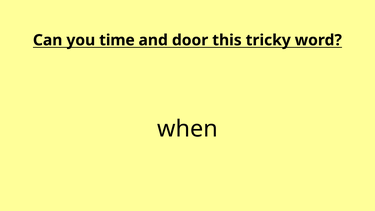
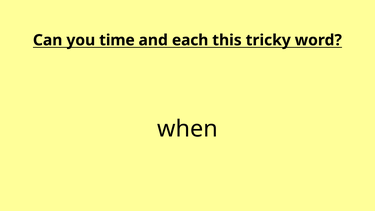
door: door -> each (190, 40)
